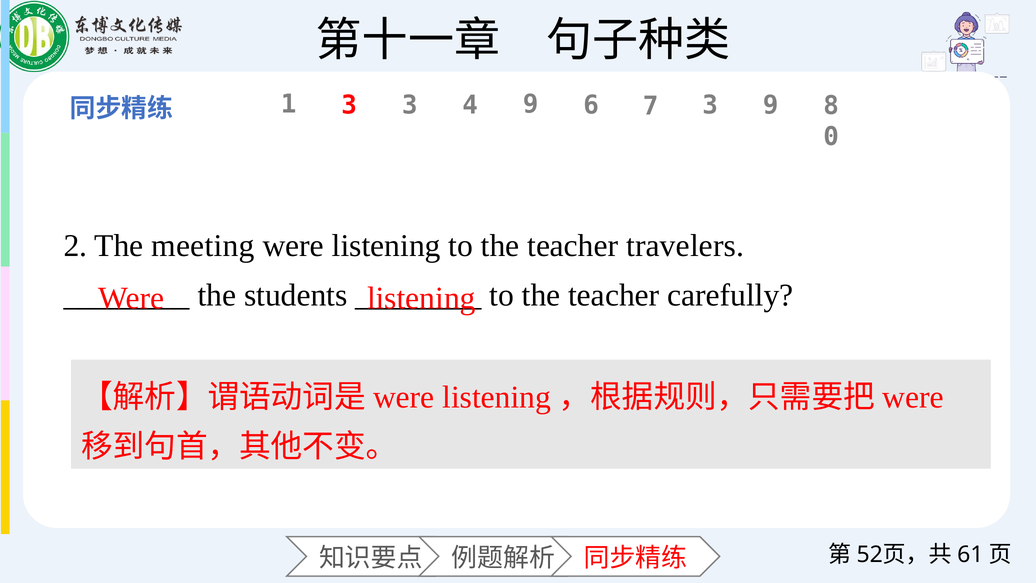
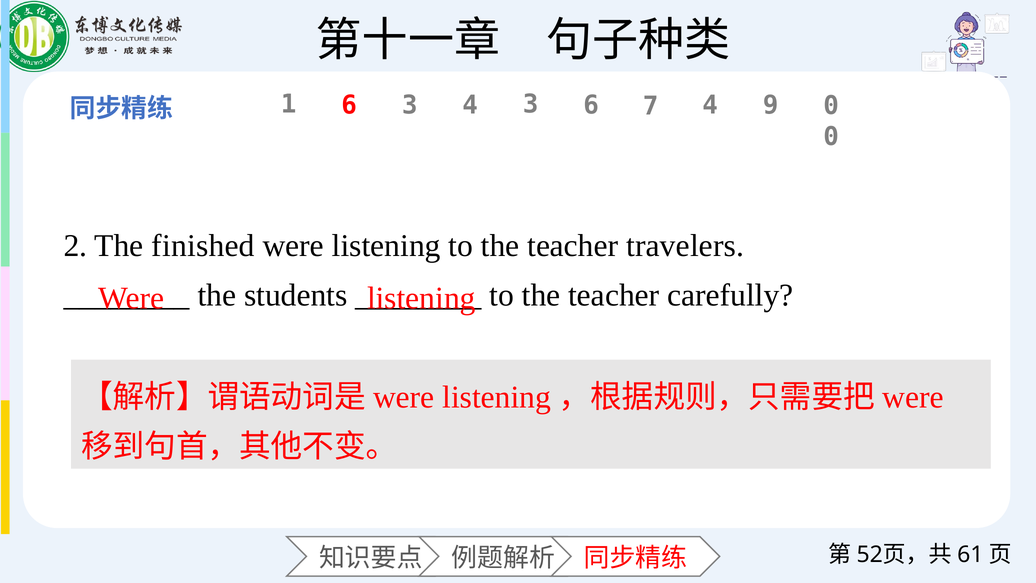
1 3: 3 -> 6 (349, 105)
4 9: 9 -> 3 (531, 104)
7 3: 3 -> 4 (710, 105)
9 8: 8 -> 0 (831, 106)
meeting: meeting -> finished (203, 246)
